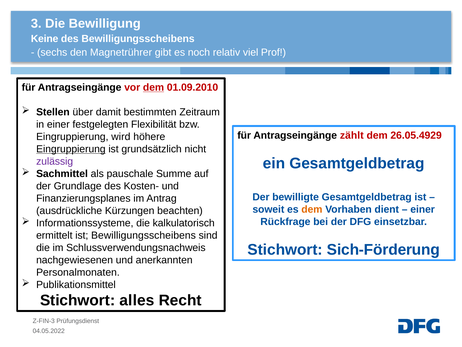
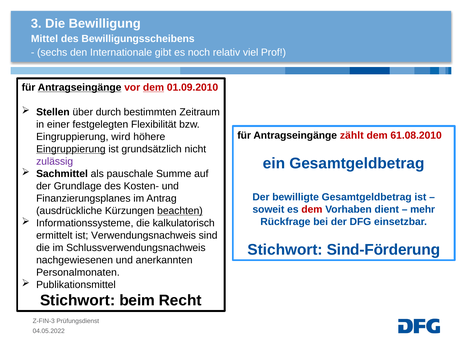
Keine: Keine -> Mittel (45, 39)
Magnetrührer: Magnetrührer -> Internationale (121, 52)
Antragseingänge underline: none -> present (80, 87)
damit: damit -> durch (108, 112)
26.05.4929: 26.05.4929 -> 61.08.2010 (416, 135)
dem colour: orange -> red (312, 209)
einer: einer -> mehr (423, 209)
beachten underline: none -> present (180, 210)
ist Bewilligungsscheibens: Bewilligungsscheibens -> Verwendungsnachweis (144, 235)
Sich-Förderung: Sich-Förderung -> Sind-Förderung (383, 249)
alles: alles -> beim (137, 300)
